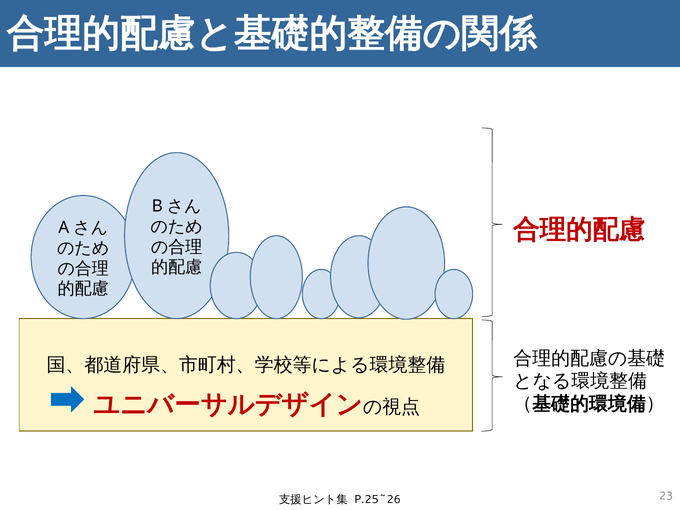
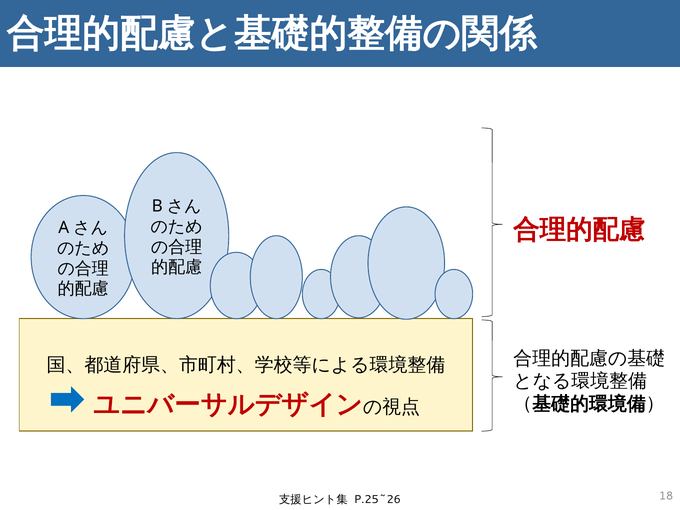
23: 23 -> 18 (666, 496)
